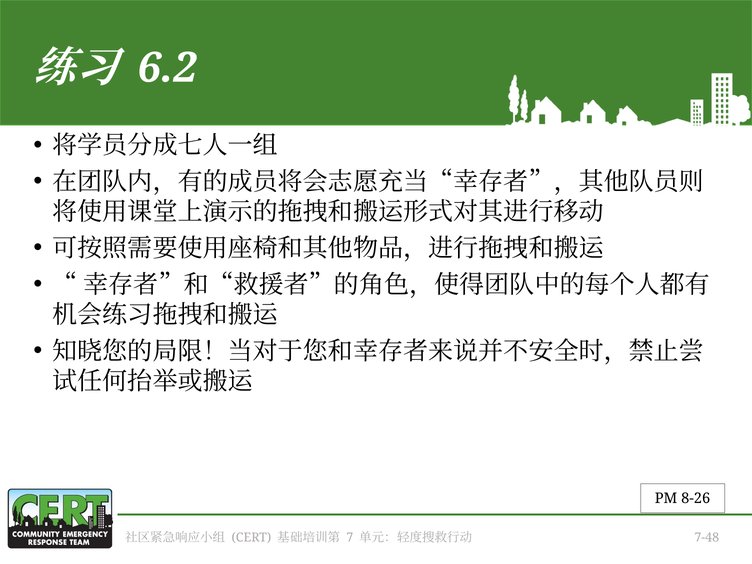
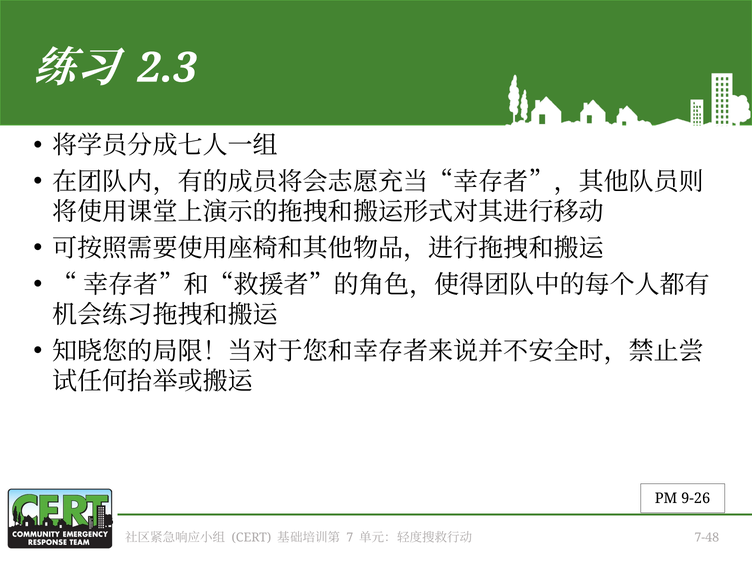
6.2: 6.2 -> 2.3 (167, 68)
8-26: 8-26 -> 9-26 (696, 498)
